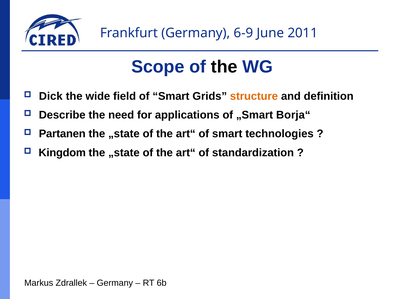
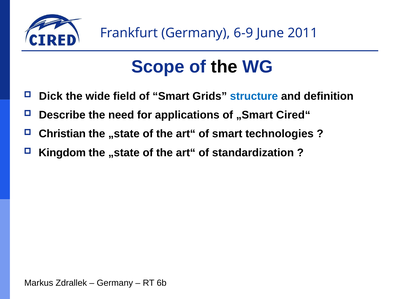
structure colour: orange -> blue (254, 96)
Borja“: Borja“ -> Cired“ (293, 115)
Partanen: Partanen -> Christian (62, 134)
